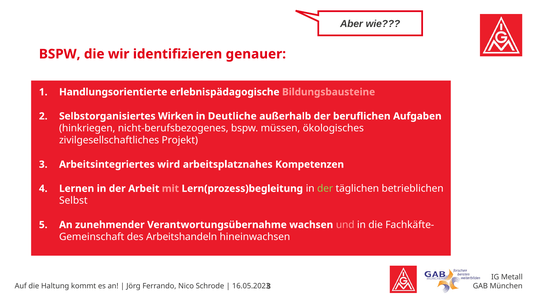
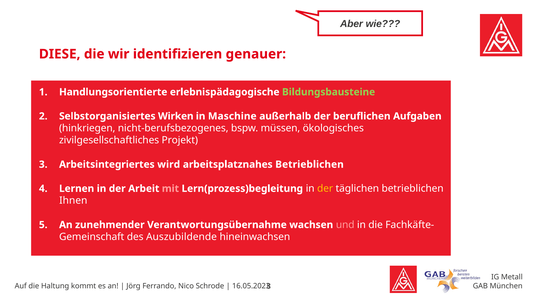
BSPW: BSPW -> DIESE (60, 54)
Bildungsbausteine colour: pink -> light green (329, 92)
Deutliche: Deutliche -> Maschine (232, 116)
arbeitsplatznahes Kompetenzen: Kompetenzen -> Betrieblichen (310, 164)
der colour: light green -> yellow (325, 189)
Selbst: Selbst -> Ihnen (73, 201)
Arbeitshandeln: Arbeitshandeln -> Auszubildende (182, 237)
